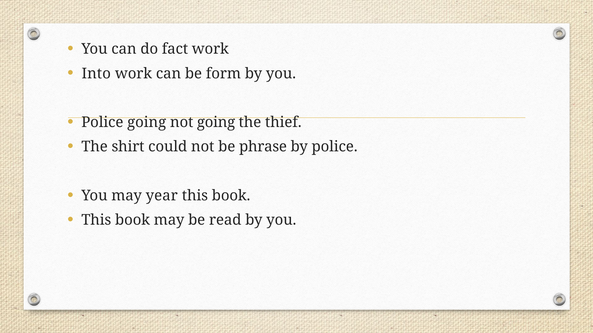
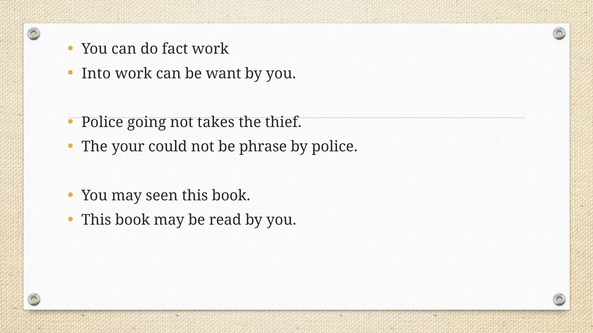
form: form -> want (224, 74)
not going: going -> takes (216, 123)
shirt: shirt -> your (128, 147)
year: year -> seen (162, 196)
